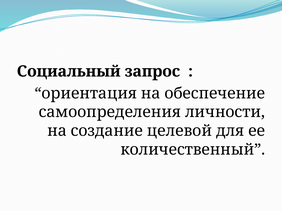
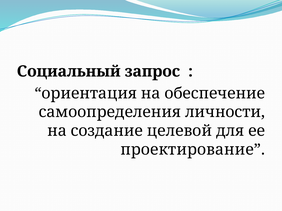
количественный: количественный -> проектирование (193, 150)
